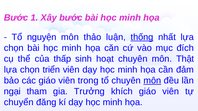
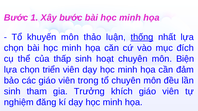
nguyện: nguyện -> khuyến (42, 37)
Thật: Thật -> Biện (185, 59)
môn underline: present -> none (152, 81)
ngại: ngại -> sinh (12, 92)
chuyển: chuyển -> nghiệm (19, 103)
